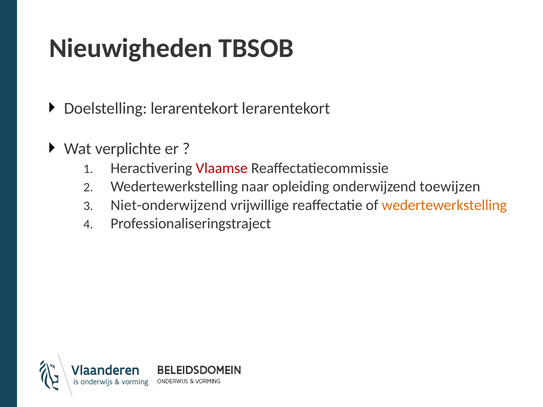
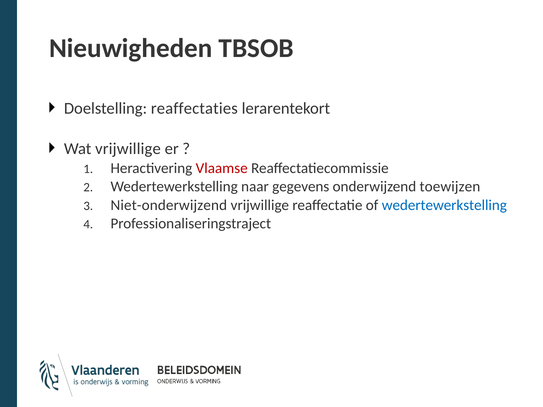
Doelstelling lerarentekort: lerarentekort -> reaffectaties (194, 108)
Wat verplichte: verplichte -> vrijwillige (128, 149)
opleiding: opleiding -> gegevens (301, 187)
wedertewerkstelling colour: orange -> blue (444, 205)
